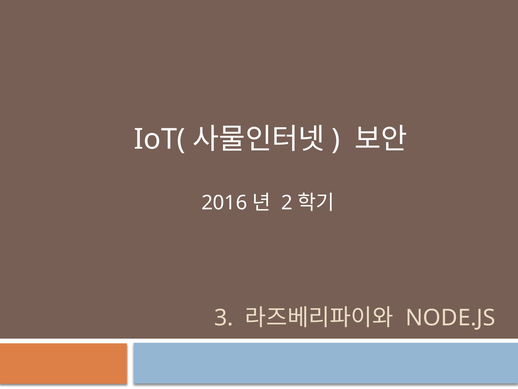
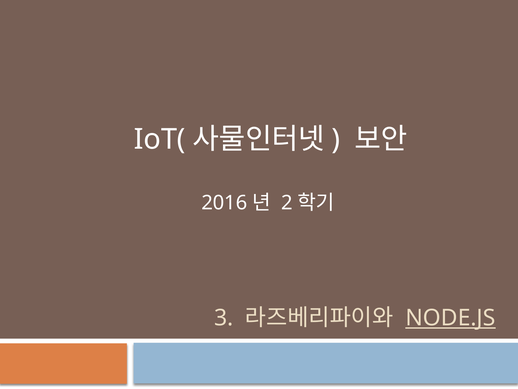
NODE.JS underline: none -> present (450, 318)
